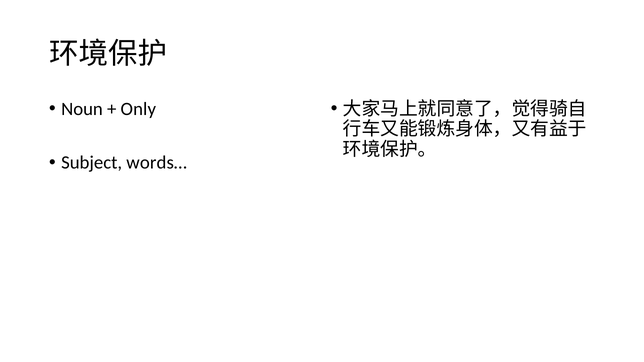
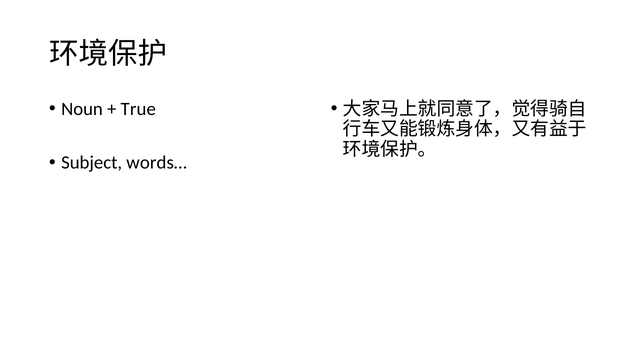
Only: Only -> True (138, 109)
